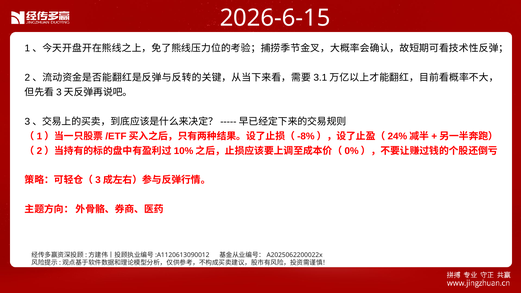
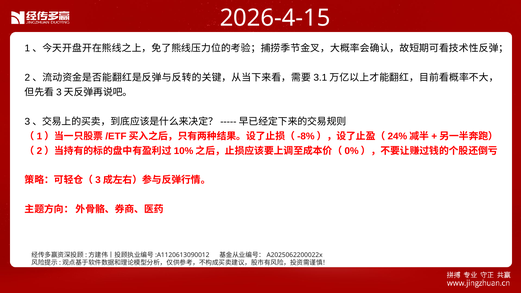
2026-6-15: 2026-6-15 -> 2026-4-15 (275, 18)
